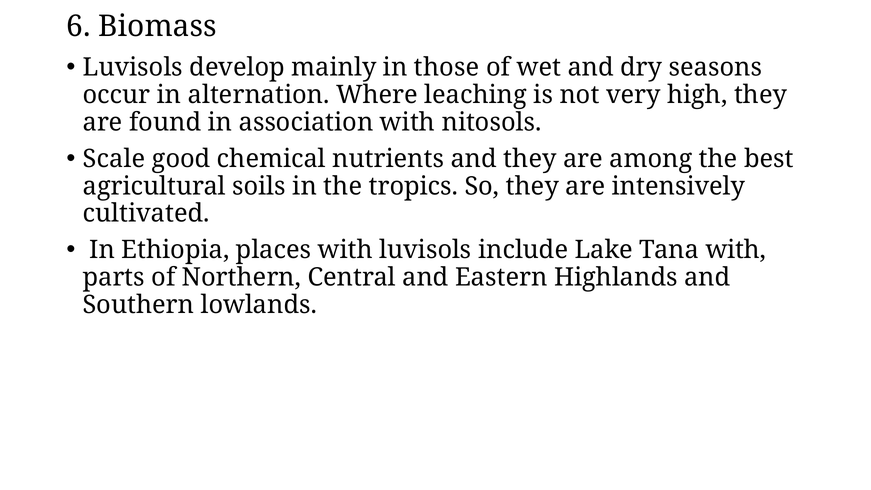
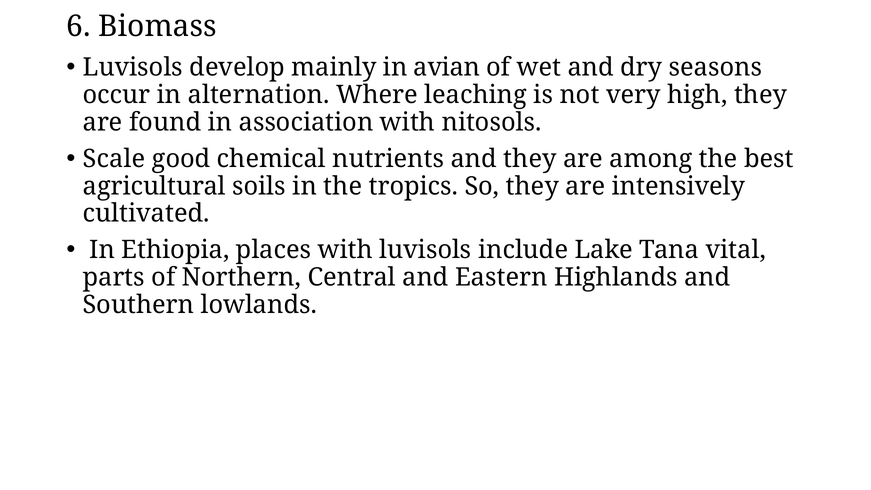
those: those -> avian (447, 68)
Tana with: with -> vital (736, 250)
